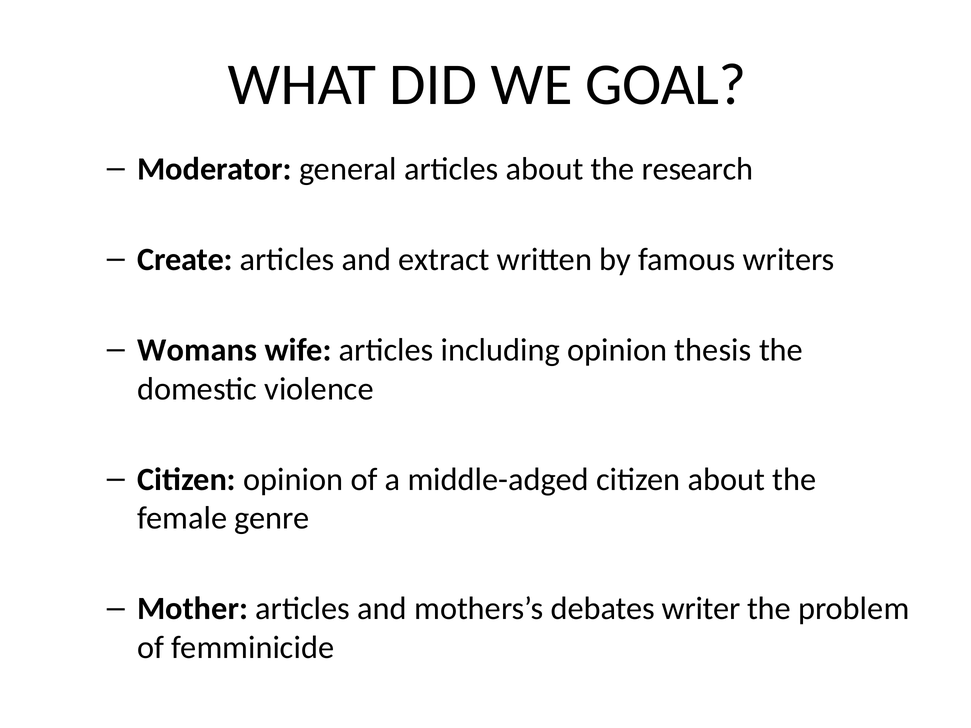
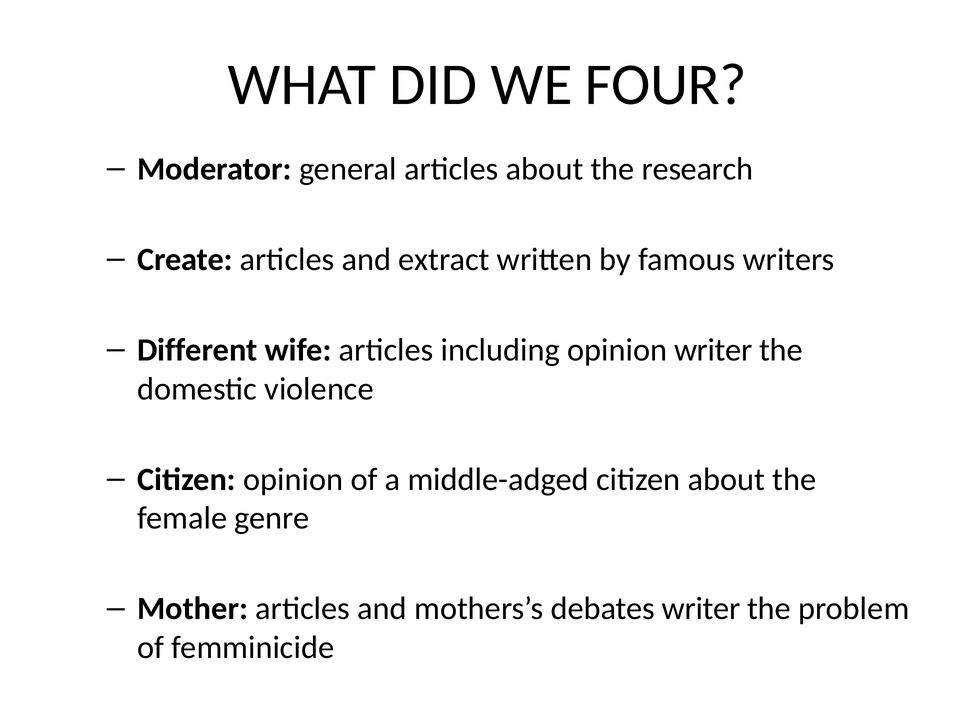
GOAL: GOAL -> FOUR (666, 85)
Womans: Womans -> Different (197, 350)
opinion thesis: thesis -> writer (713, 350)
